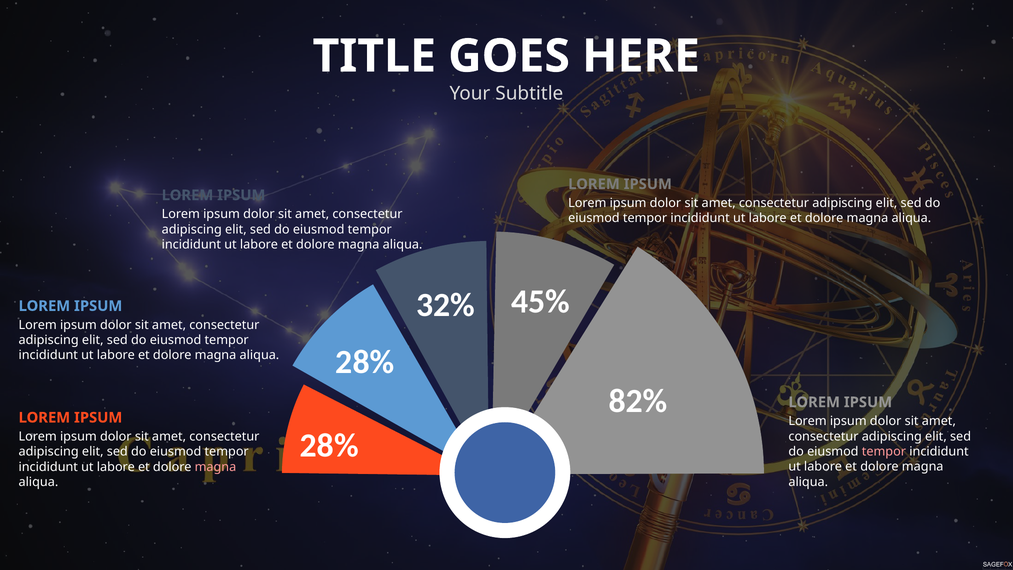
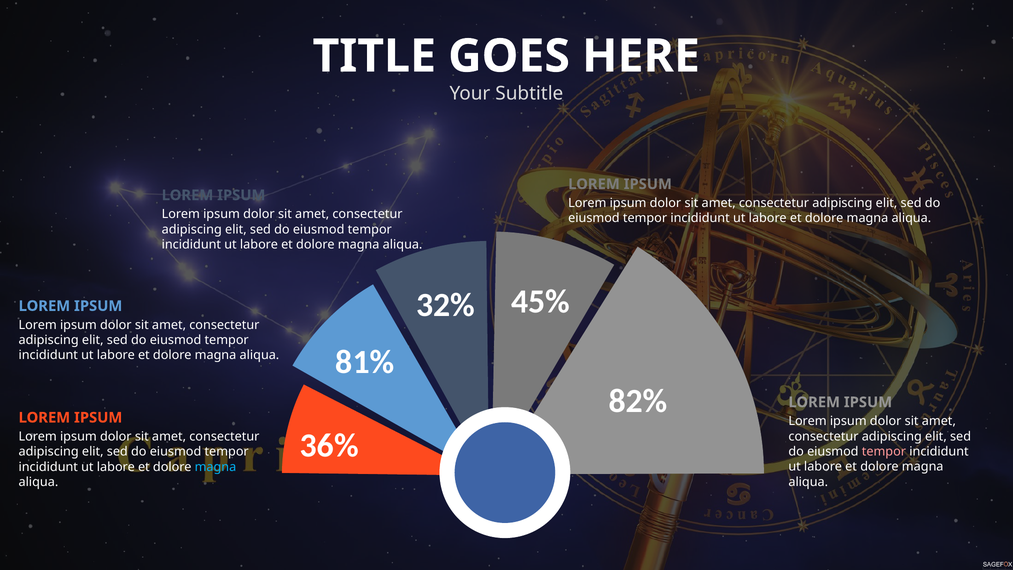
28%: 28% -> 81% (365, 362)
28%: 28% -> 36% (329, 445)
magna colour: pink -> light blue (215, 467)
